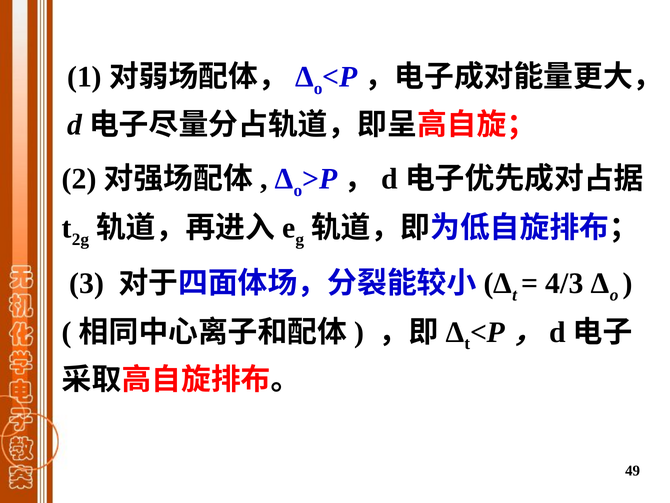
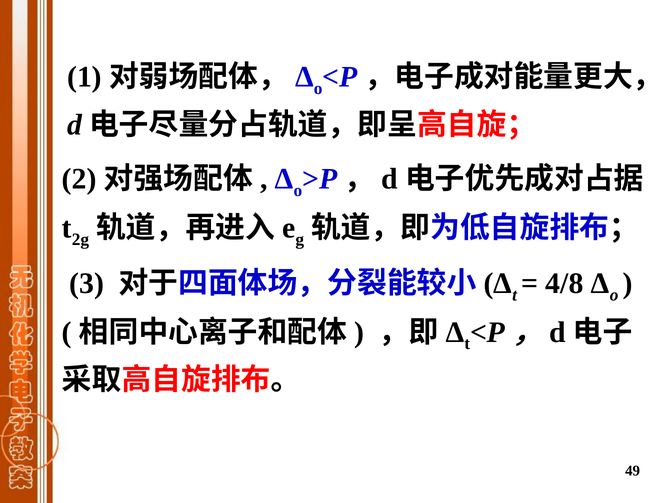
4/3: 4/3 -> 4/8 (565, 283)
